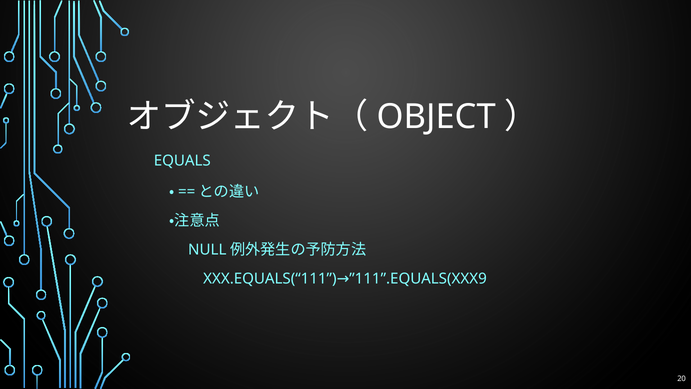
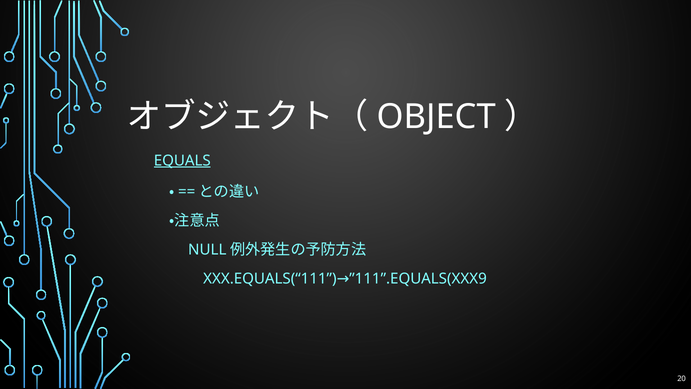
EQUALS underline: none -> present (182, 161)
